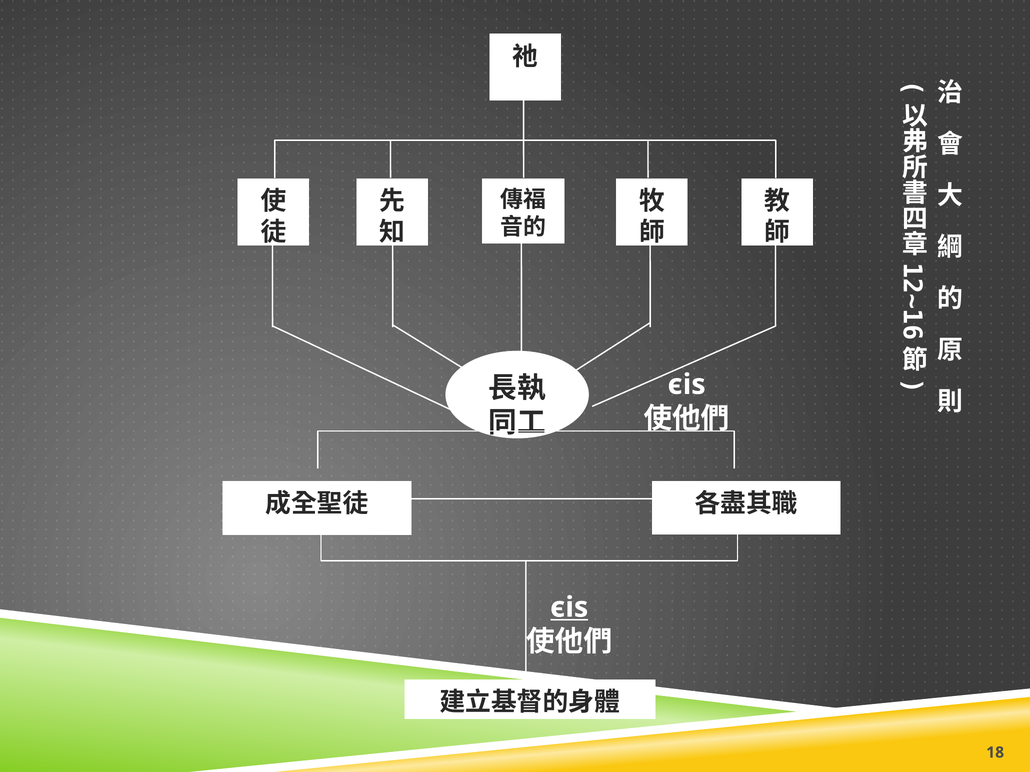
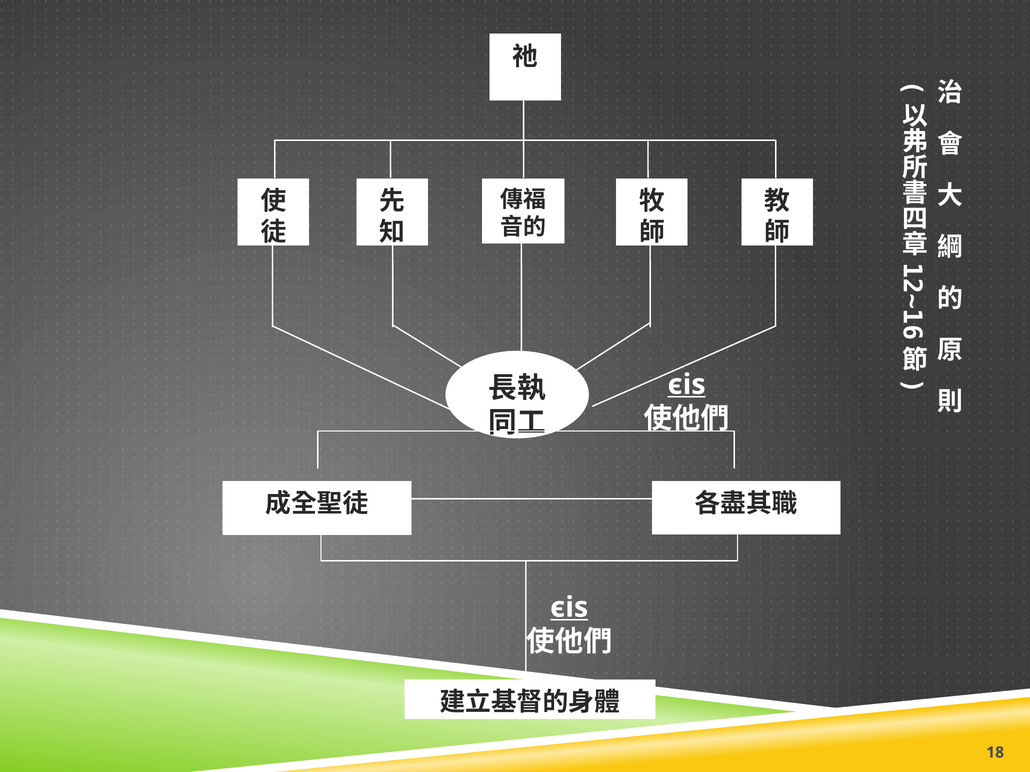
єіѕ underline: none -> present (687, 385)
